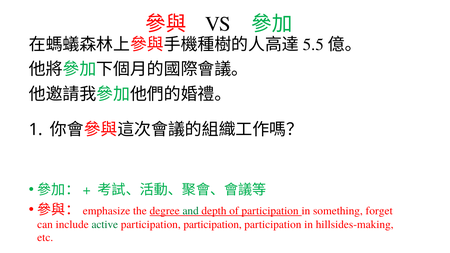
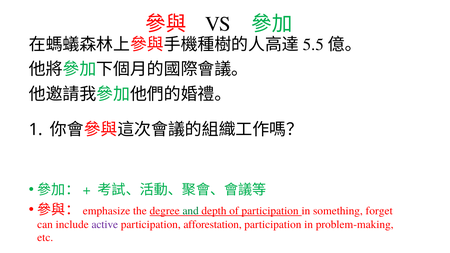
active colour: green -> purple (105, 224)
participation: participation -> afforestation (213, 224)
hillsides-making: hillsides-making -> problem-making (355, 224)
